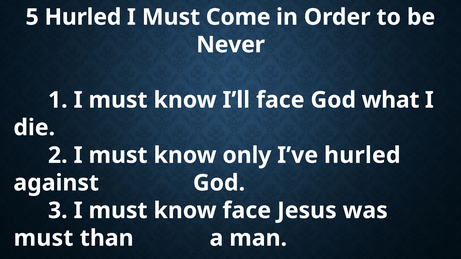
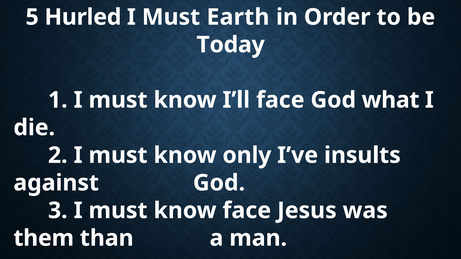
Come: Come -> Earth (238, 17)
Never: Never -> Today (231, 45)
I’ve hurled: hurled -> insults (362, 155)
must: must -> them (44, 238)
